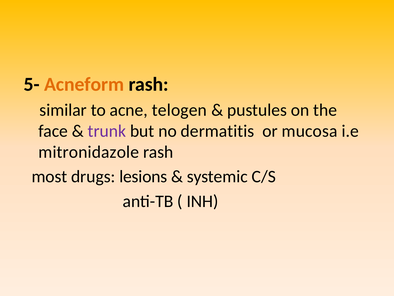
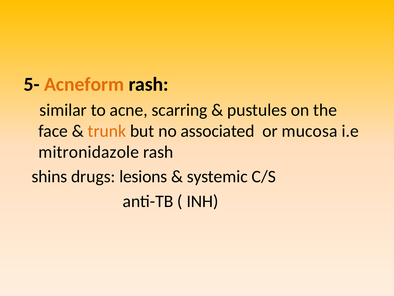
telogen: telogen -> scarring (180, 110)
trunk colour: purple -> orange (107, 131)
dermatitis: dermatitis -> associated (218, 131)
most: most -> shins (49, 176)
